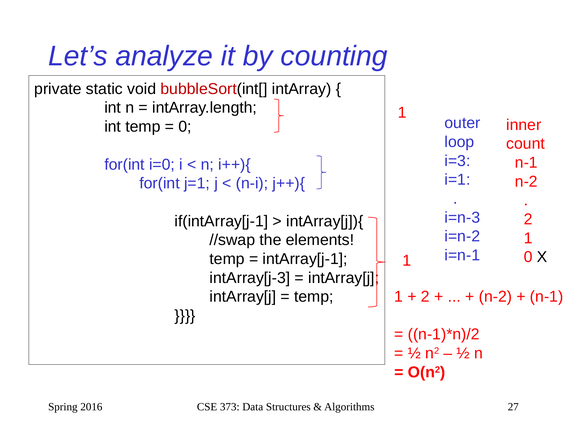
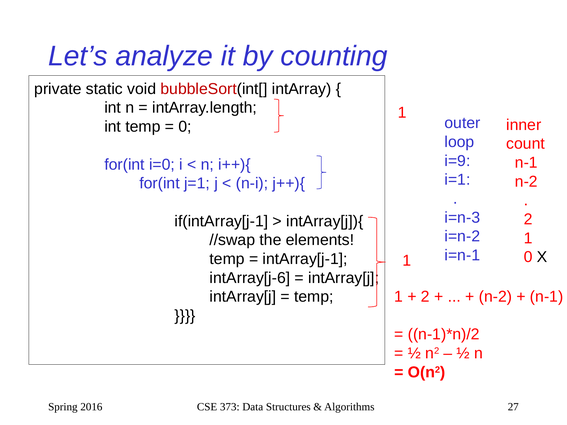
i=3: i=3 -> i=9 (458, 161)
intArray[j-3: intArray[j-3 -> intArray[j-6 (250, 278)
